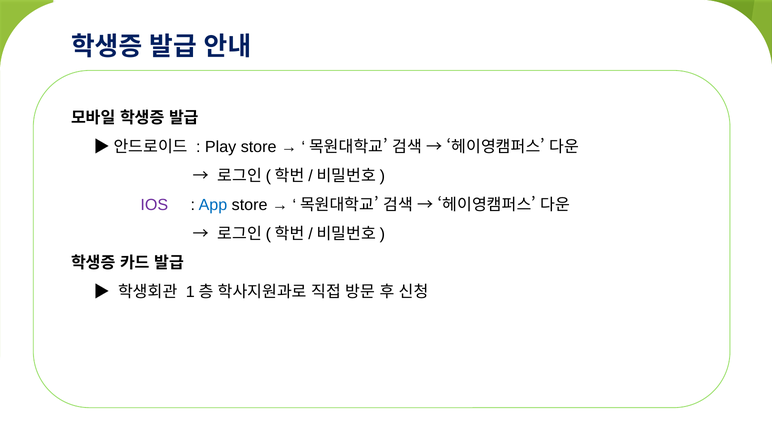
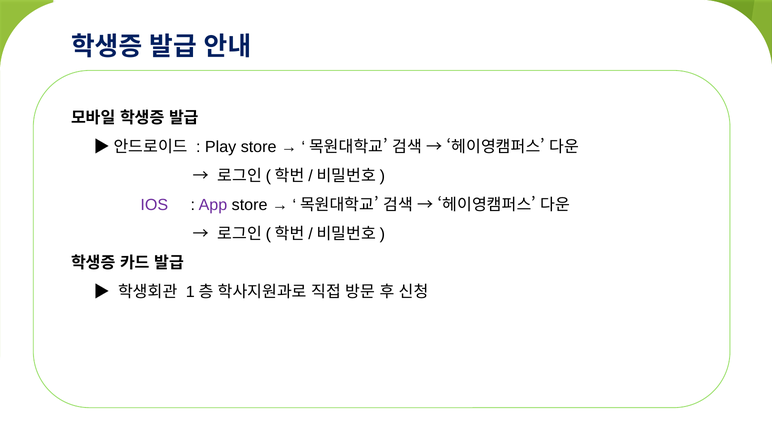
App colour: blue -> purple (213, 205)
